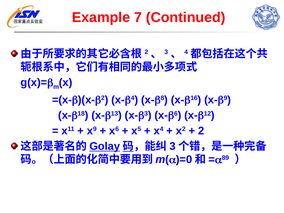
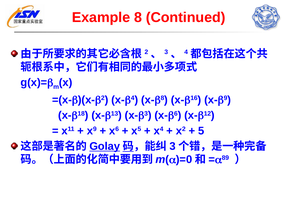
7: 7 -> 8 (138, 18)
2: 2 -> 5 (201, 131)
